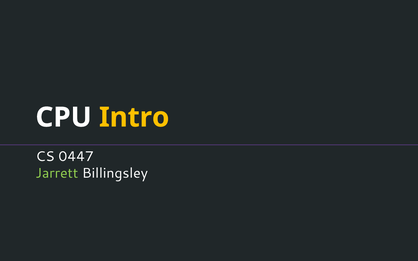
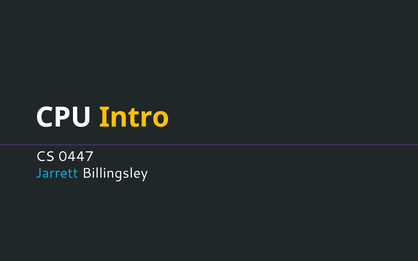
Jarrett colour: light green -> light blue (57, 173)
